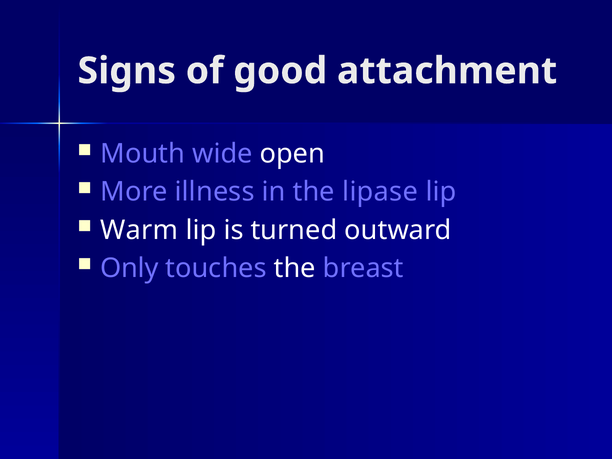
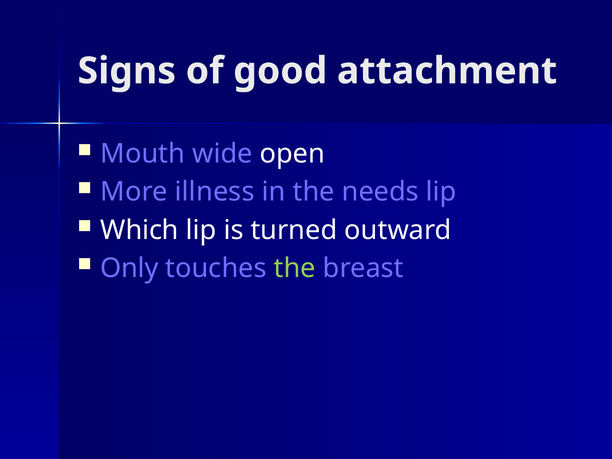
lipase: lipase -> needs (380, 192)
Warm: Warm -> Which (140, 230)
the colour: white -> light green (295, 268)
